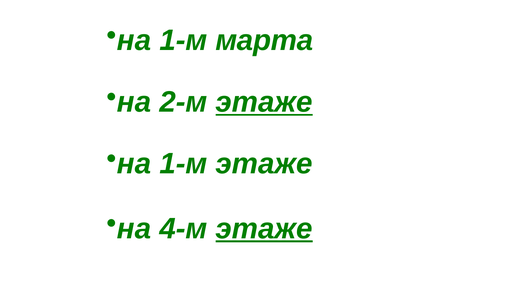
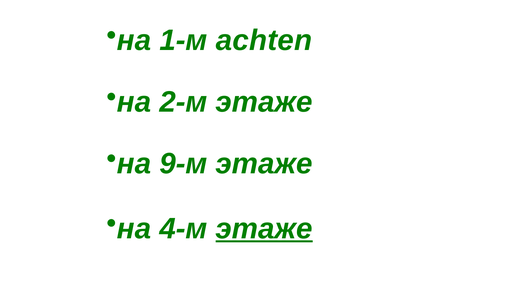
марта: марта -> achten (264, 40)
этаже underline: present -> none (264, 102)
1-м: 1-м -> 9-м (183, 163)
